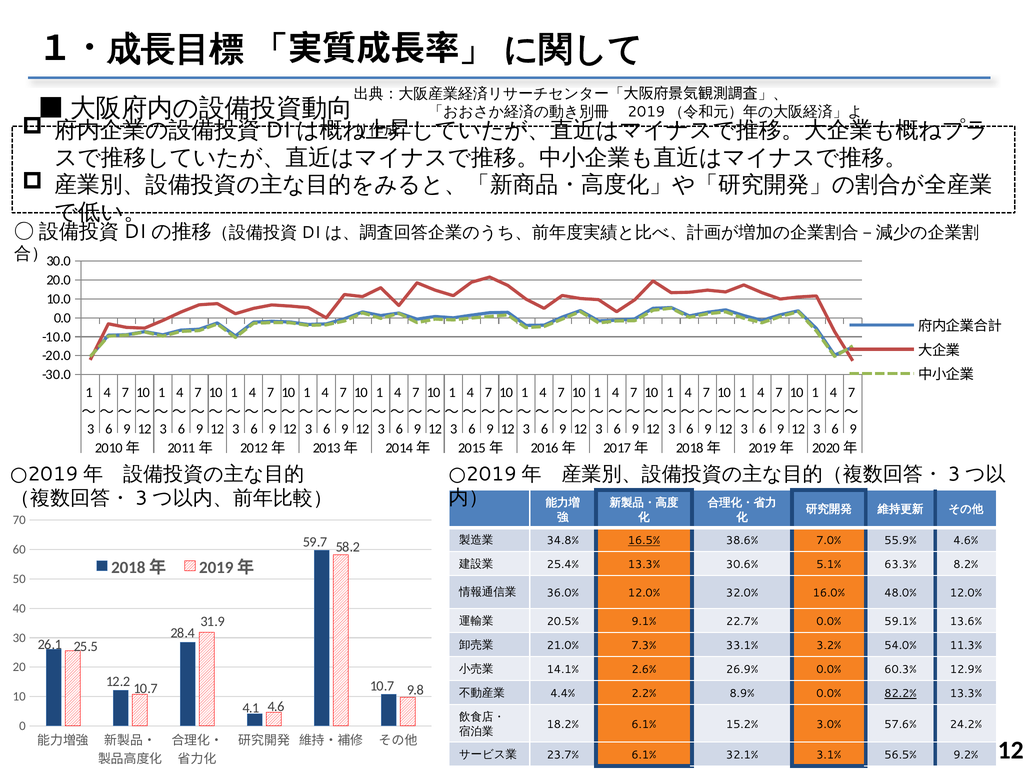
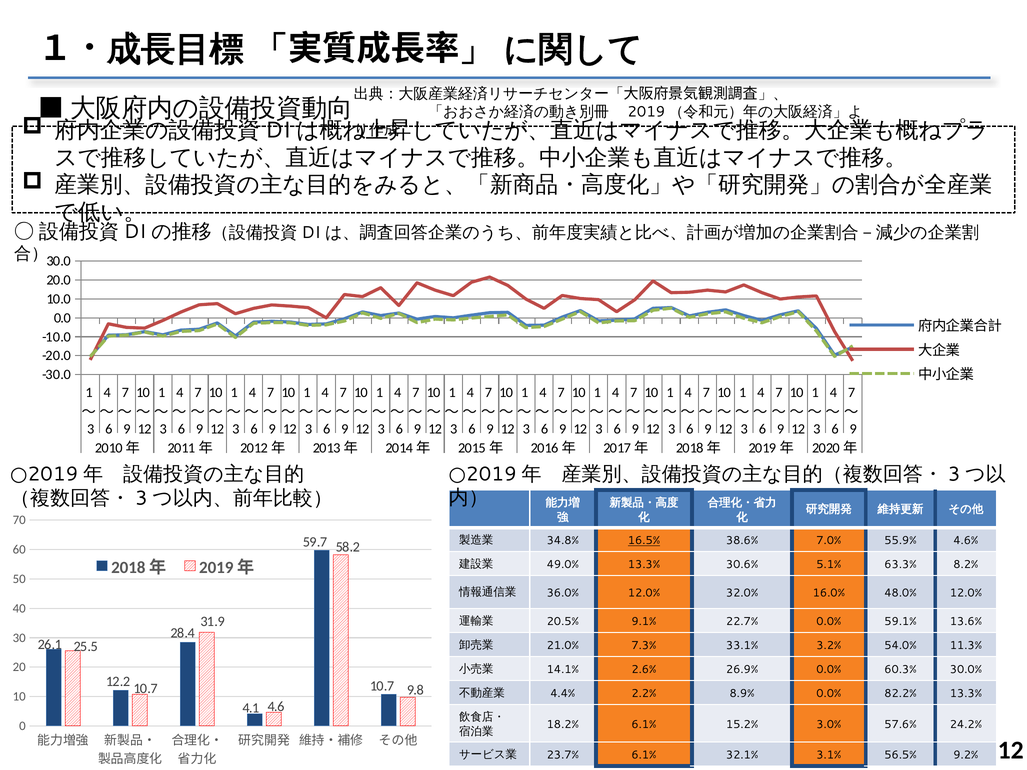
25.4%: 25.4% -> 49.0% (563, 565)
12.9%: 12.9% -> 30.0% (966, 670)
82.2% underline: present -> none (901, 694)
